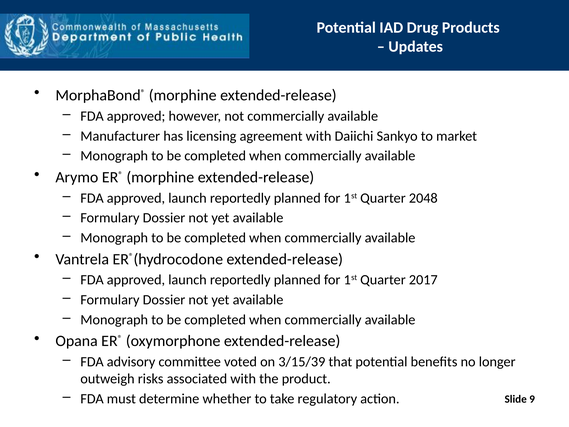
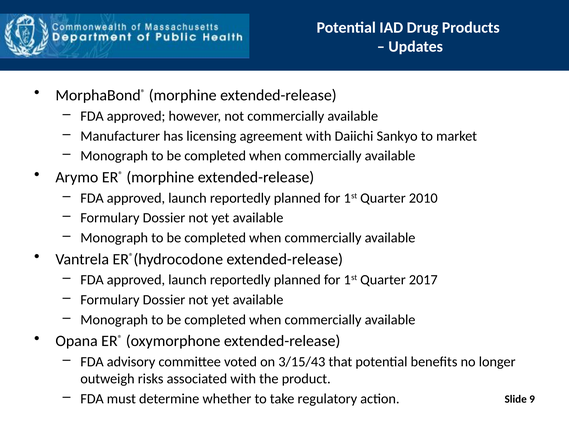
2048: 2048 -> 2010 (423, 198)
3/15/39: 3/15/39 -> 3/15/43 (302, 362)
